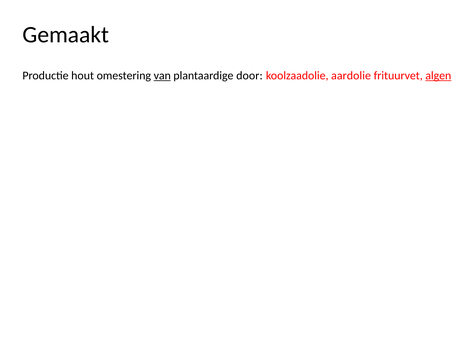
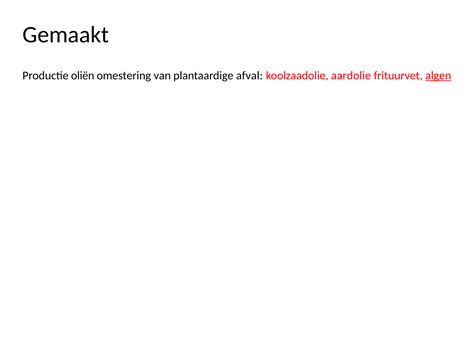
hout: hout -> oliën (83, 76)
van underline: present -> none (162, 76)
door: door -> afval (249, 76)
